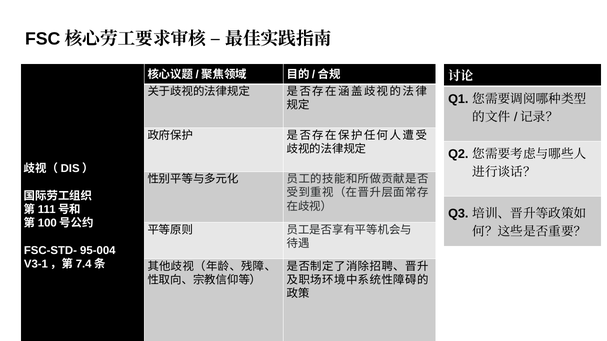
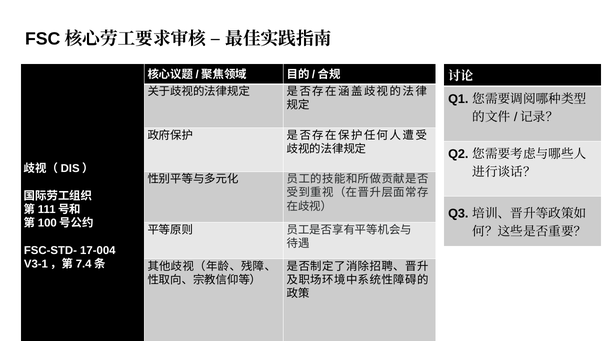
95-004: 95-004 -> 17-004 (98, 251)
